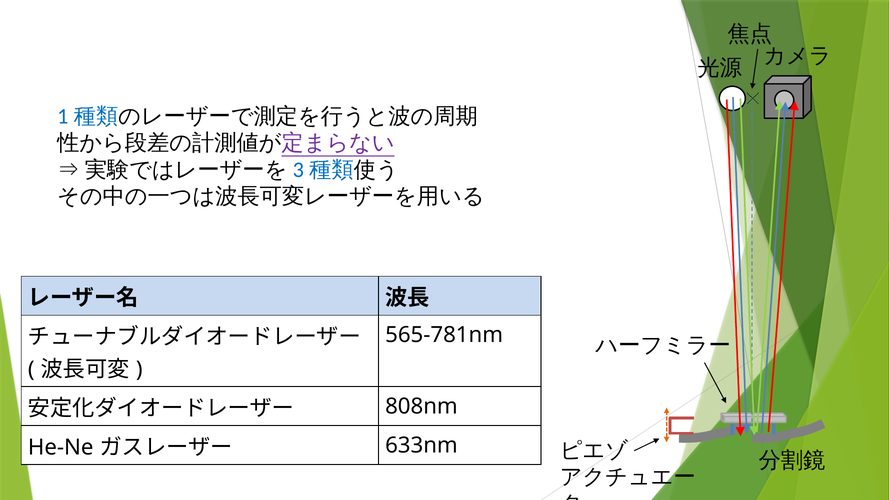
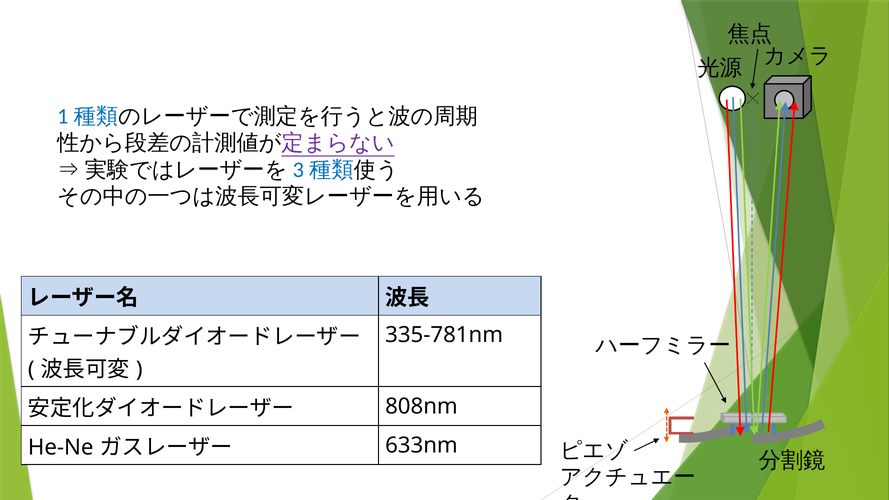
565-781nm: 565-781nm -> 335-781nm (444, 335)
